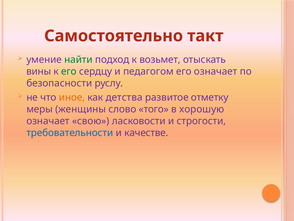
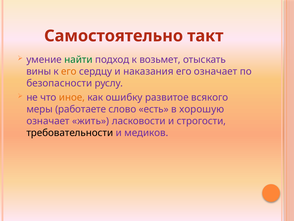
его colour: green -> orange (69, 71)
педагогом: педагогом -> наказания (148, 71)
детства: детства -> ошибку (124, 97)
отметку: отметку -> всякого (210, 97)
женщины: женщины -> работаете (81, 109)
того: того -> есть (154, 109)
свою: свою -> жить (91, 121)
требовательности colour: blue -> black (70, 132)
качестве: качестве -> медиков (146, 132)
